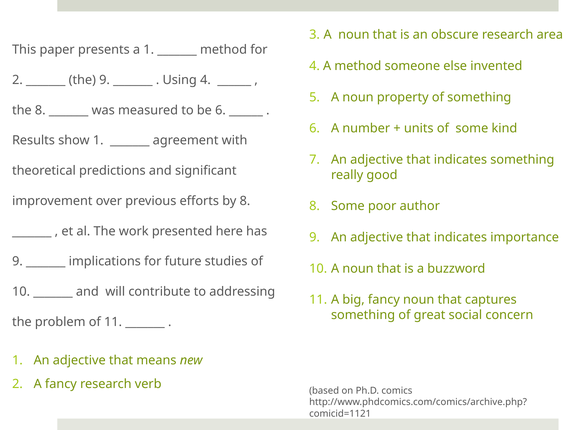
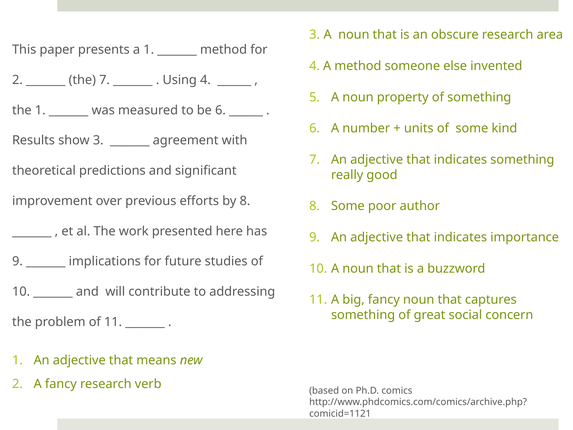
the 9: 9 -> 7 (105, 80)
the 8: 8 -> 1 (40, 110)
show 1: 1 -> 3 (98, 140)
